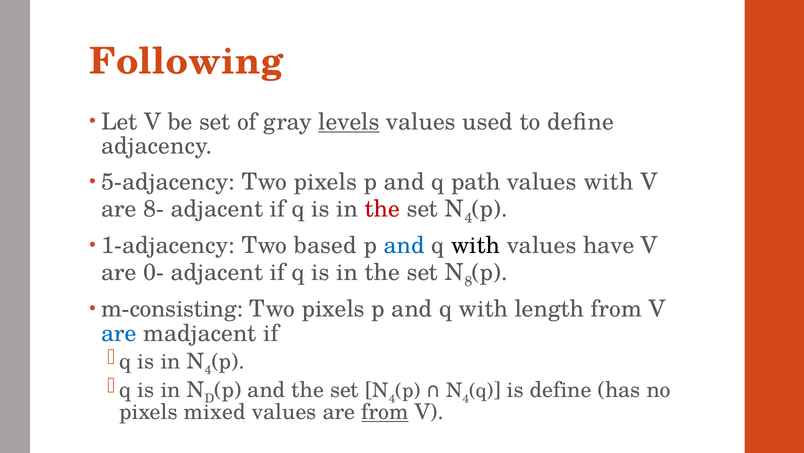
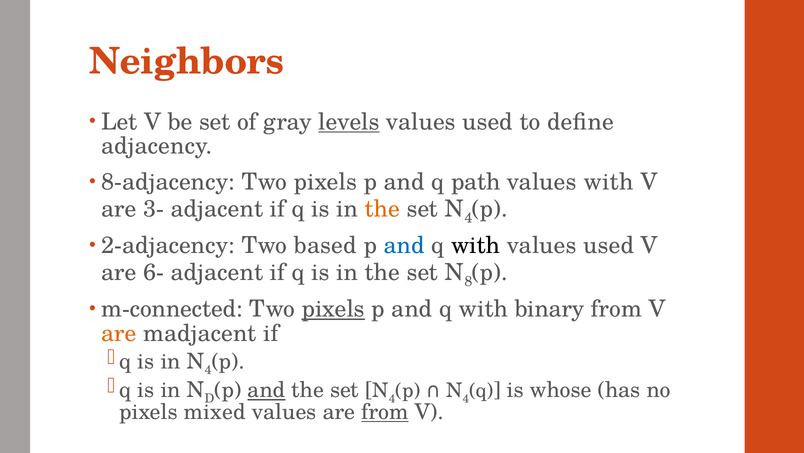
Following: Following -> Neighbors (187, 62)
5-adjacency: 5-adjacency -> 8-adjacency (168, 182)
8-: 8- -> 3- (154, 209)
the colour: red -> orange (382, 209)
1-adjacency: 1-adjacency -> 2-adjacency (168, 245)
have: have -> used (609, 245)
0-: 0- -> 6- (154, 272)
m-consisting: m-consisting -> m-connected (172, 309)
pixels underline: none -> present (333, 309)
length: length -> binary (550, 309)
are colour: blue -> orange (119, 333)
and underline: none -> present (266, 390)
is define: define -> whose (561, 390)
